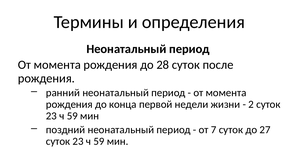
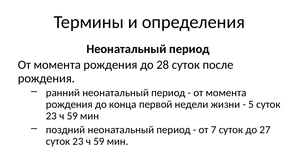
2: 2 -> 5 (251, 104)
